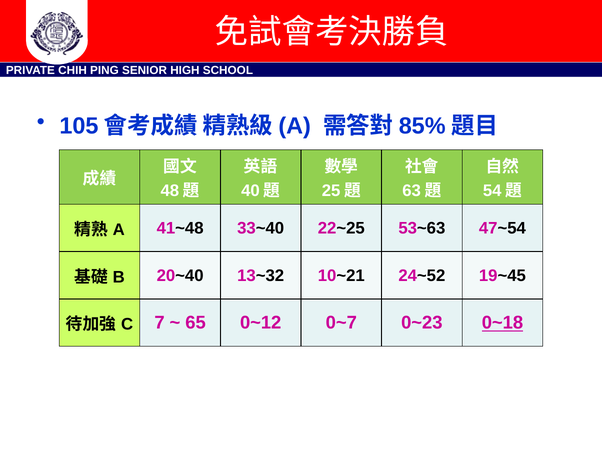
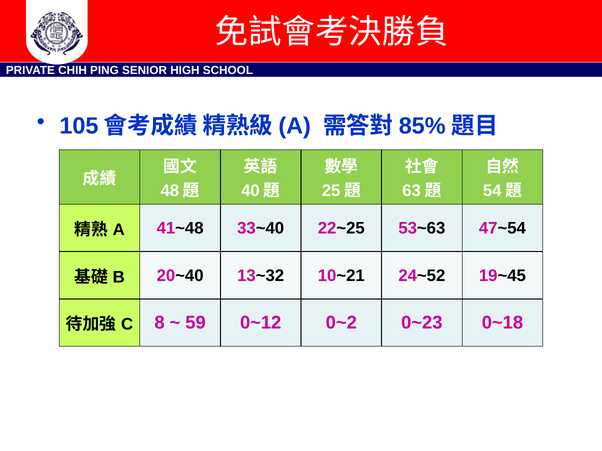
7: 7 -> 8 (160, 323)
65: 65 -> 59 (196, 323)
0~7: 0~7 -> 0~2 (341, 323)
0~18 underline: present -> none (502, 323)
